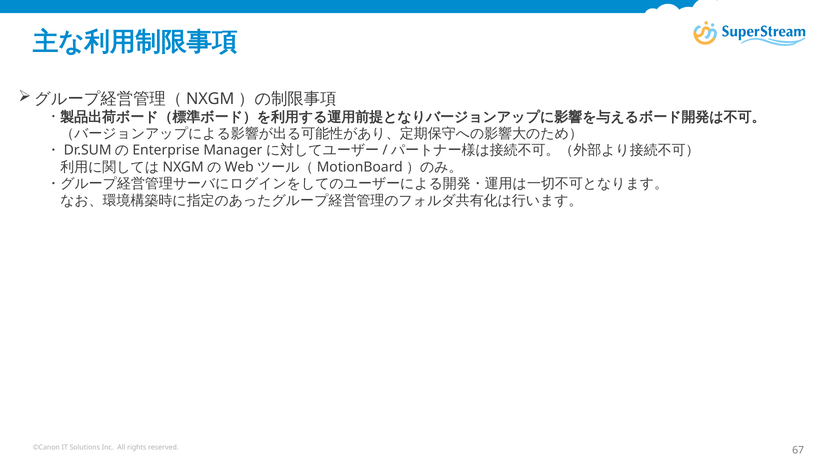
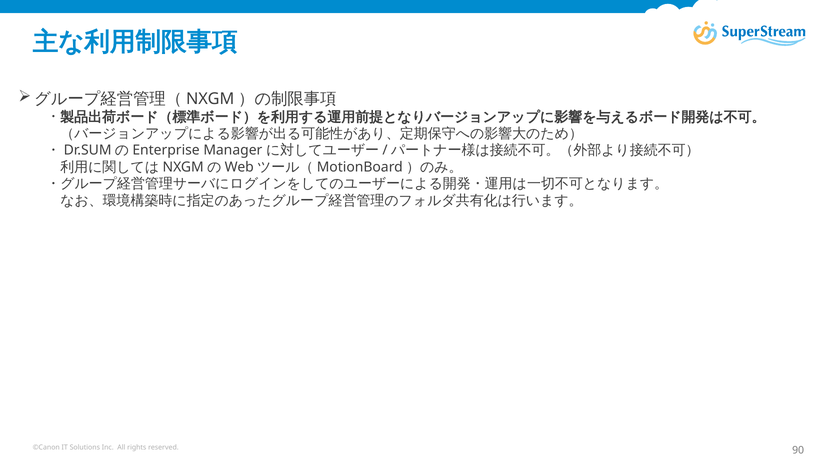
67: 67 -> 90 (798, 450)
